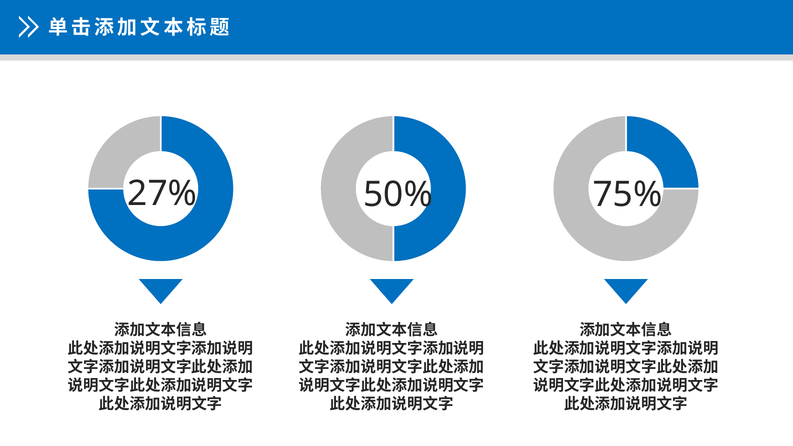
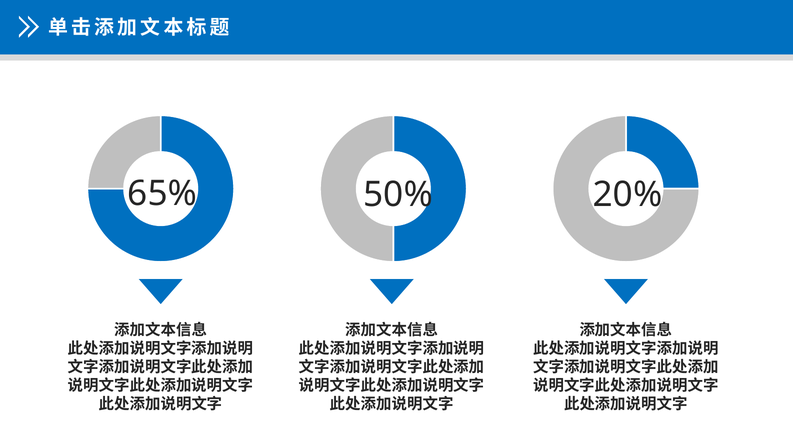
27%: 27% -> 65% (162, 194)
75%: 75% -> 20% (628, 195)
